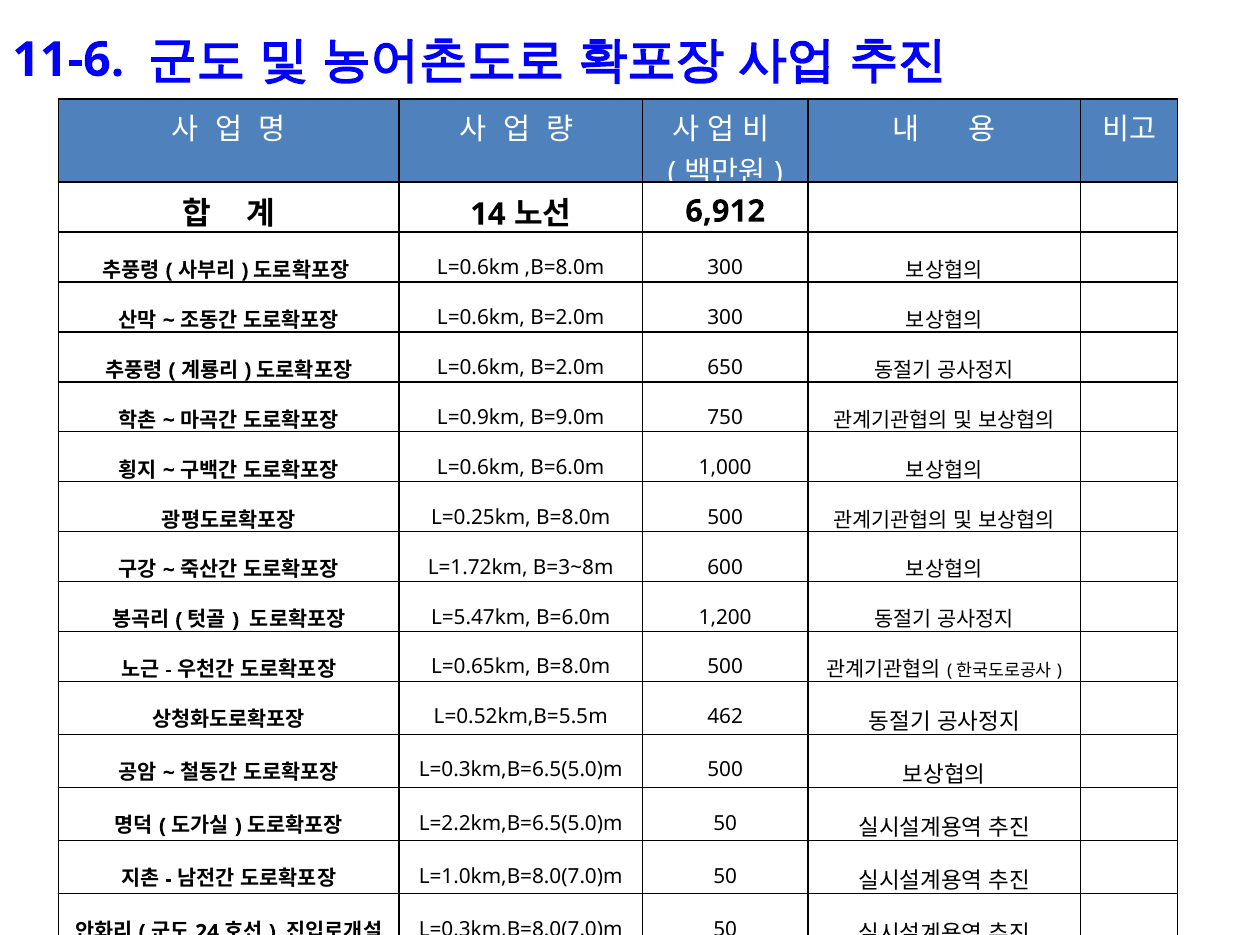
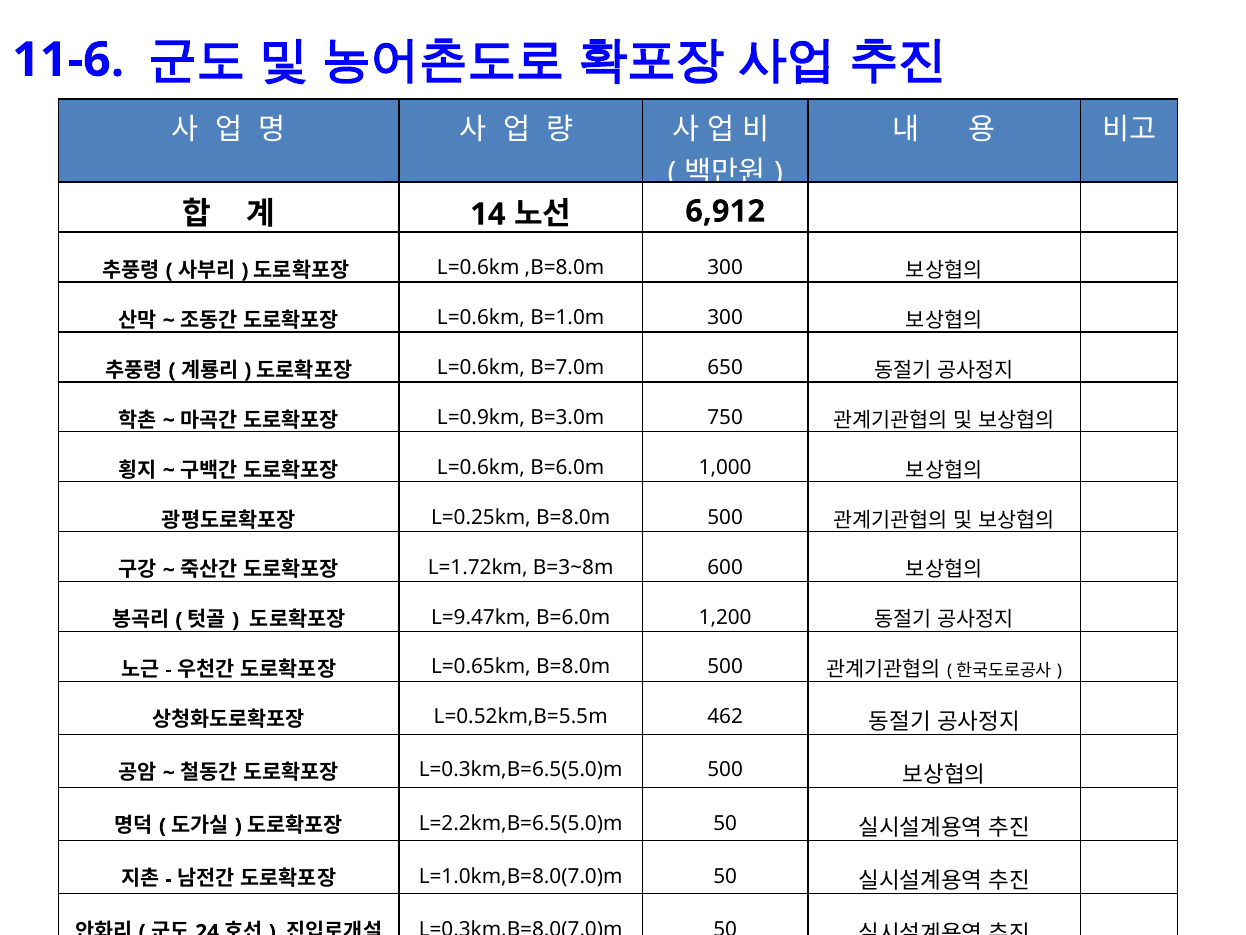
B=2.0m: B=2.0m -> B=1.0m (567, 318)
B=2.0m: B=2.0m -> B=7.0m (567, 367)
B=9.0m: B=9.0m -> B=3.0m (567, 417)
L=5.47km: L=5.47km -> L=9.47km (481, 617)
